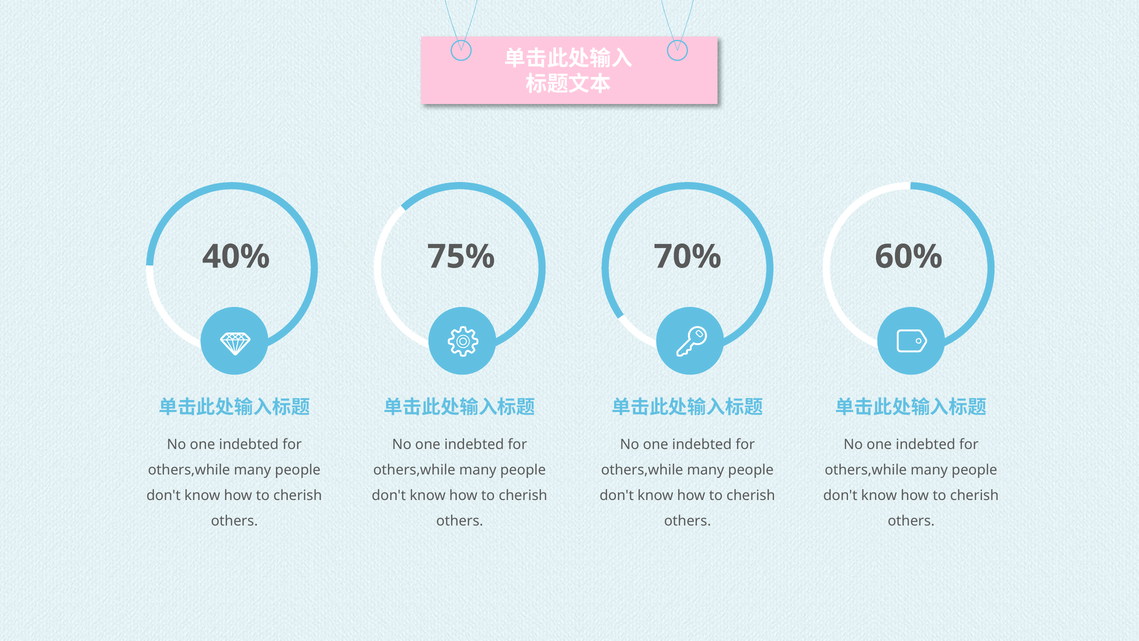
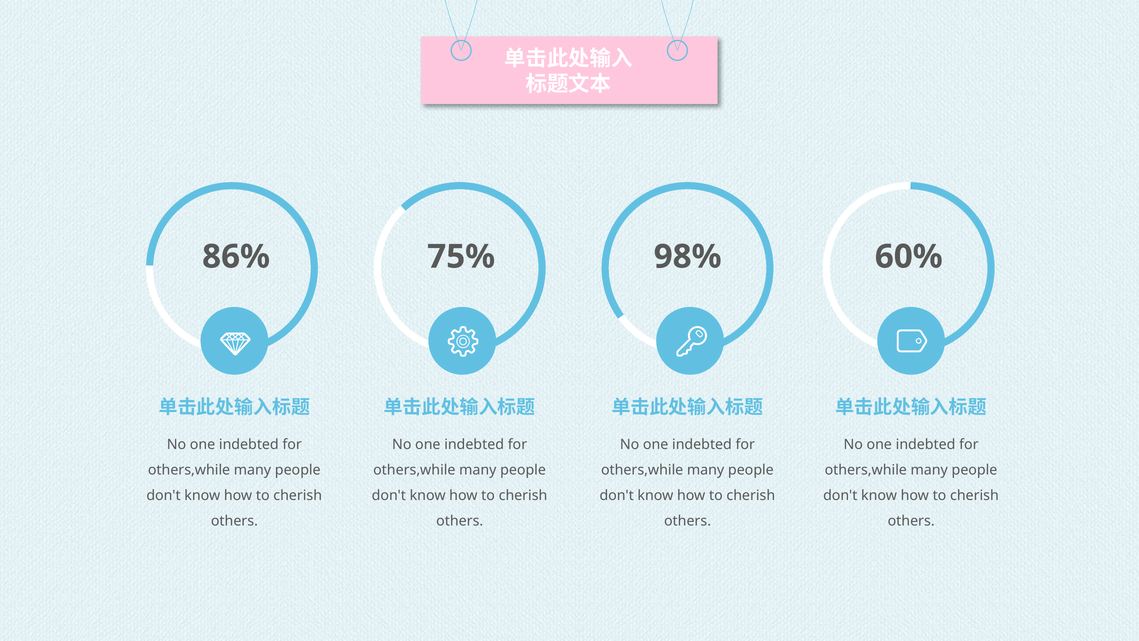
40%: 40% -> 86% (236, 257)
70%: 70% -> 98% (688, 257)
